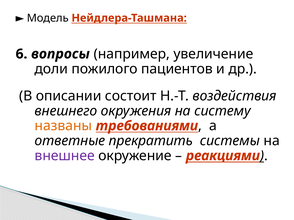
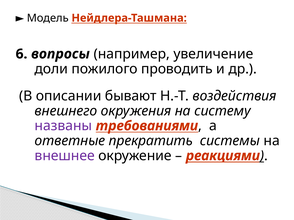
пациентов: пациентов -> проводить (177, 69)
состоит: состоит -> бывают (131, 96)
названы colour: orange -> purple (63, 126)
